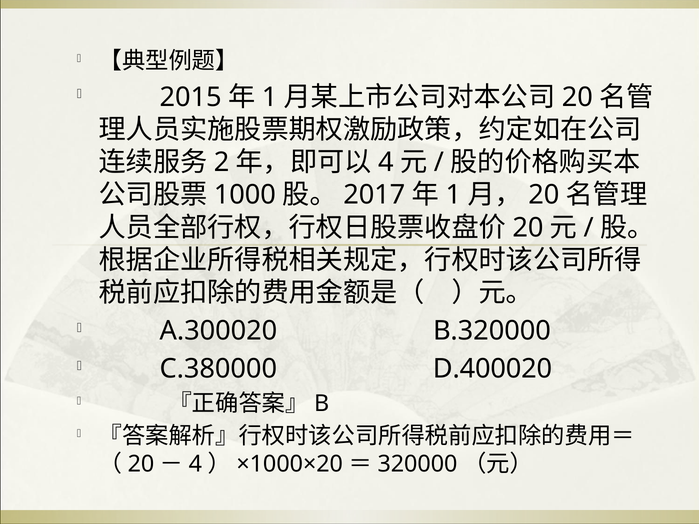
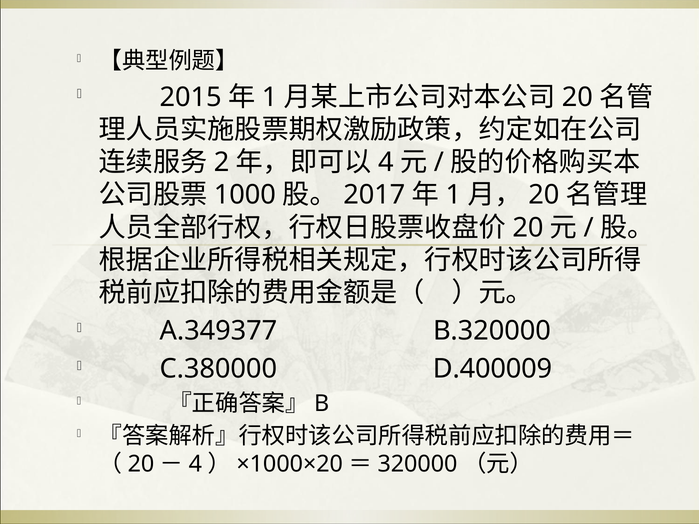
A.300020: A.300020 -> A.349377 (218, 331)
D.400020: D.400020 -> D.400009 (492, 369)
